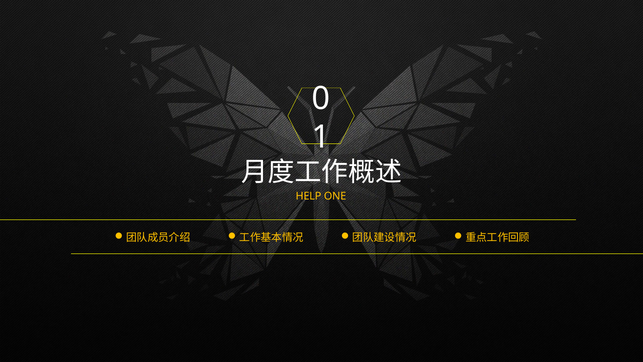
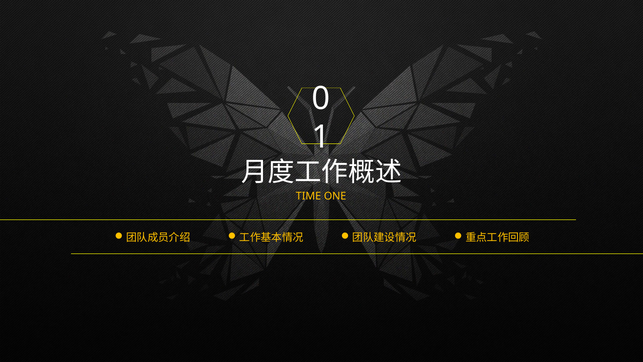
HELP: HELP -> TIME (308, 196)
